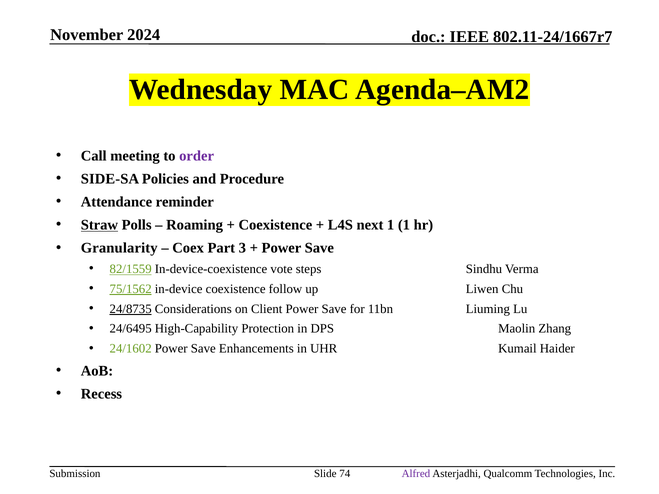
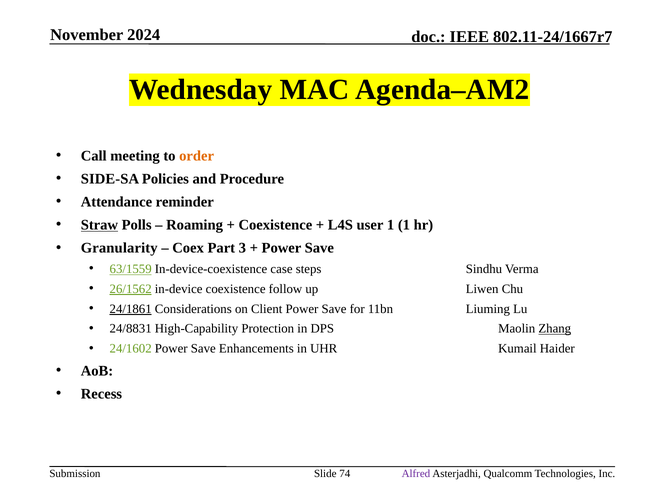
order colour: purple -> orange (197, 156)
next: next -> user (370, 225)
82/1559: 82/1559 -> 63/1559 (131, 269)
vote: vote -> case (282, 269)
75/1562: 75/1562 -> 26/1562 (131, 289)
24/8735: 24/8735 -> 24/1861 (131, 309)
24/6495: 24/6495 -> 24/8831 (131, 329)
Zhang underline: none -> present (555, 329)
